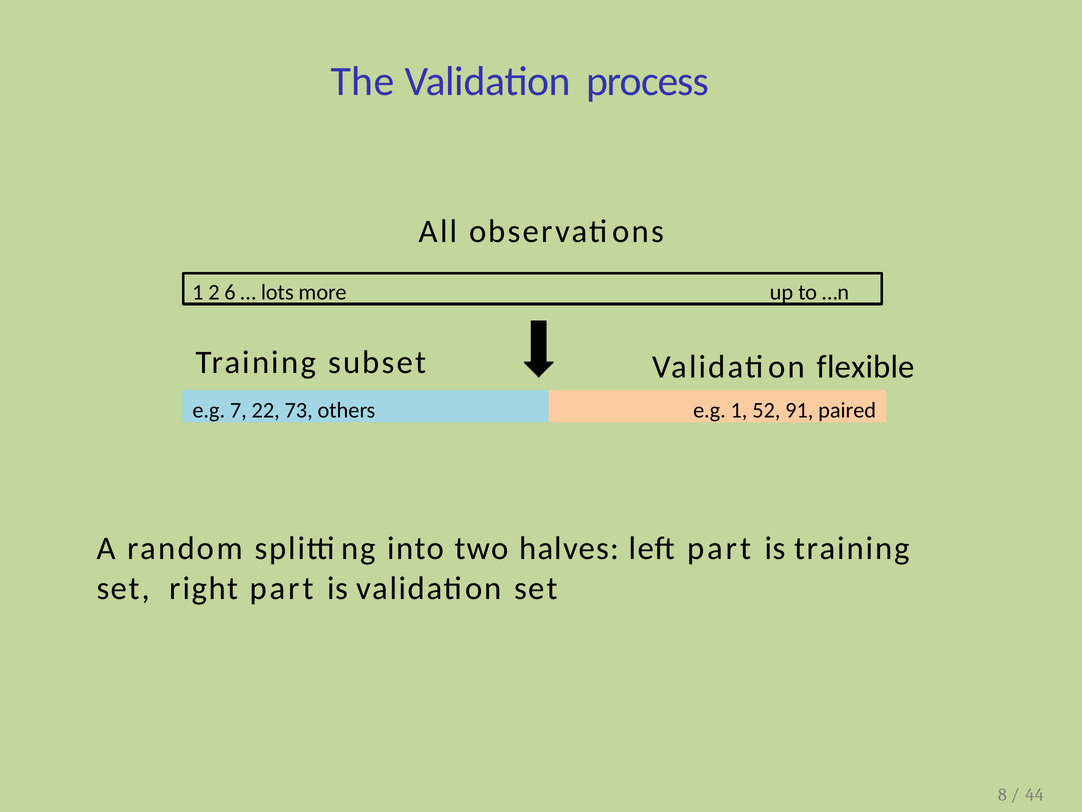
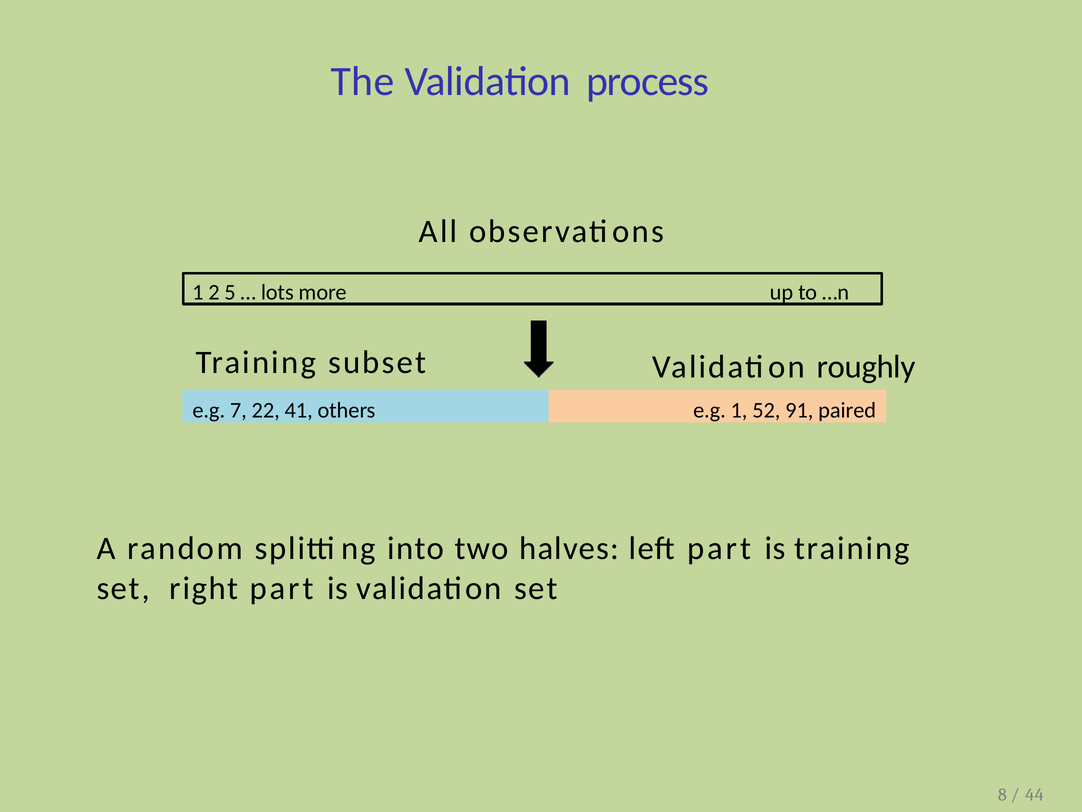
6: 6 -> 5 (230, 292)
flexible: flexible -> roughly (866, 367)
73: 73 -> 41 (299, 411)
